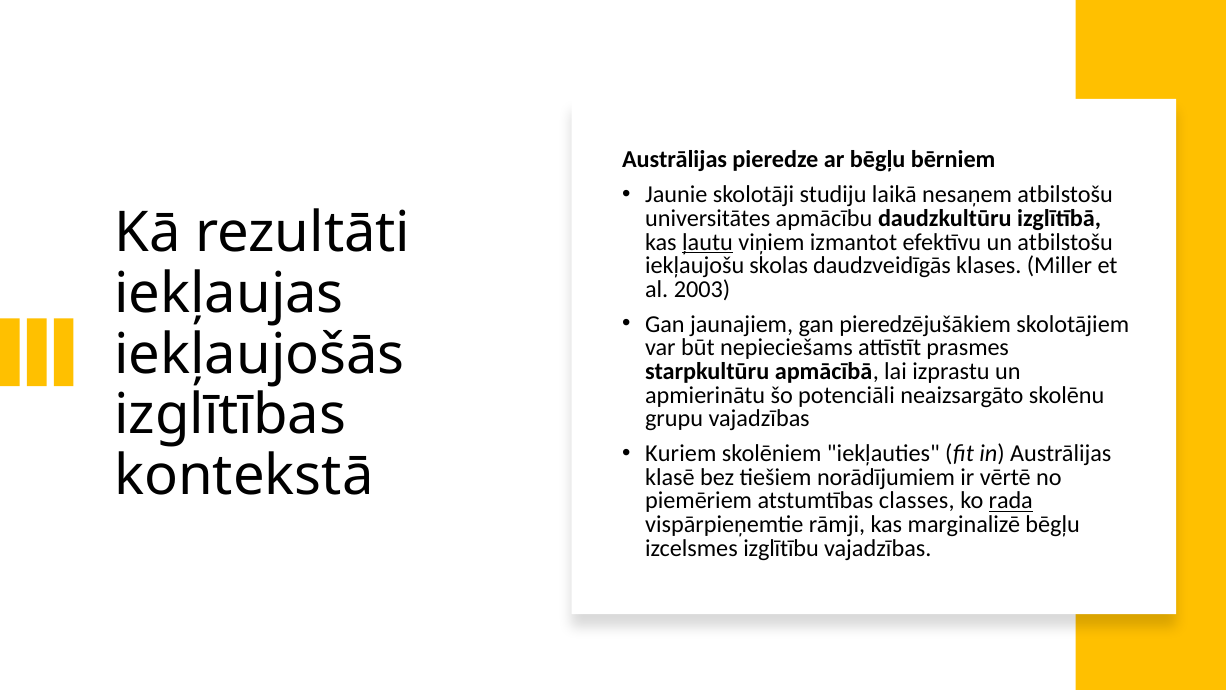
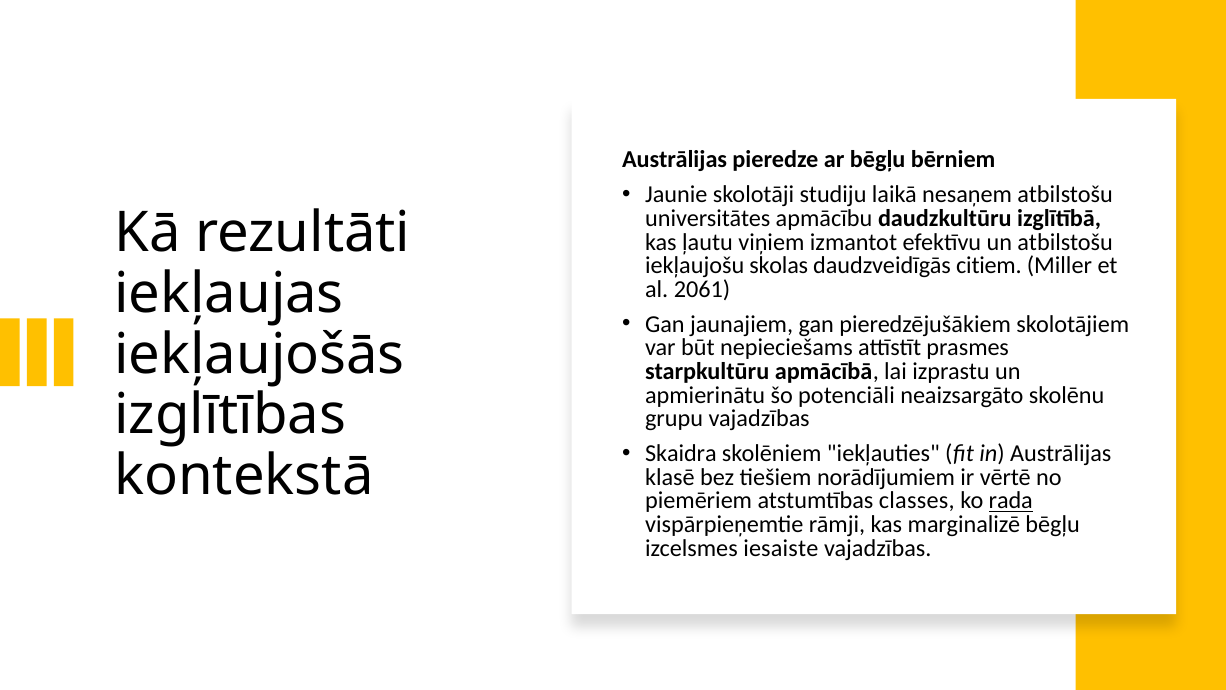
ļautu underline: present -> none (708, 242)
klases: klases -> citiem (989, 266)
2003: 2003 -> 2061 (702, 289)
Kuriem: Kuriem -> Skaidra (681, 453)
izglītību: izglītību -> iesaiste (781, 548)
